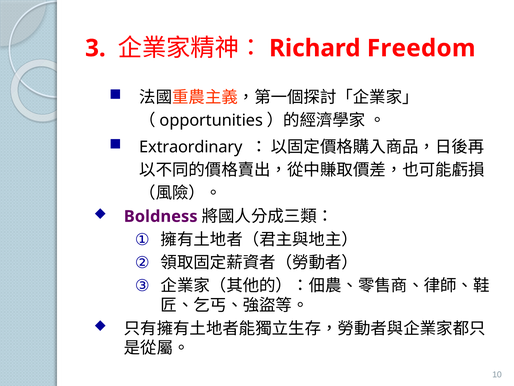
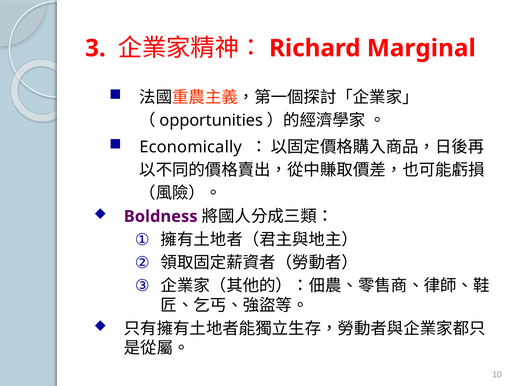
Freedom: Freedom -> Marginal (421, 48)
Extraordinary: Extraordinary -> Economically (191, 147)
